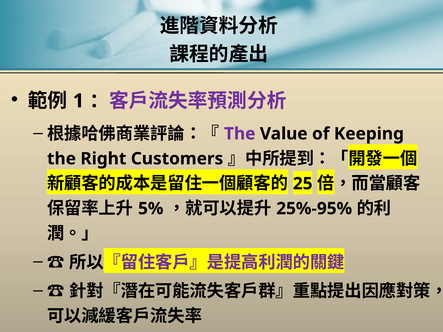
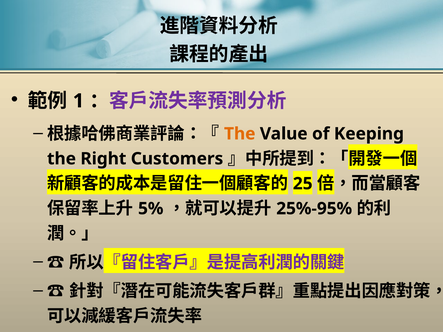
The colour: purple -> orange (240, 134)
